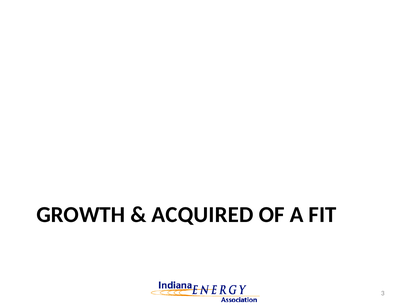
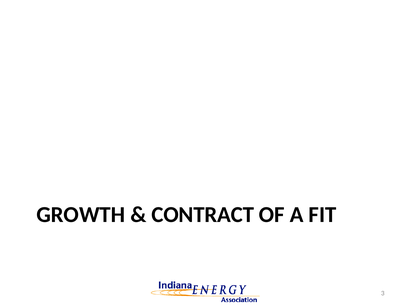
ACQUIRED: ACQUIRED -> CONTRACT (203, 214)
